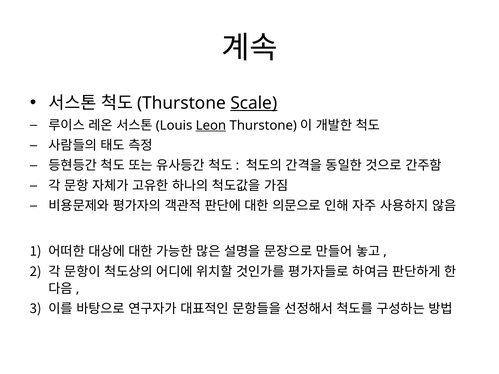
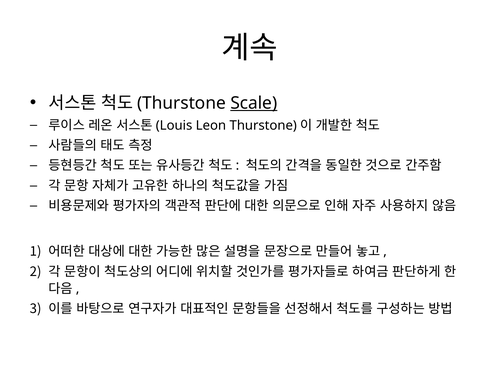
Leon underline: present -> none (211, 125)
